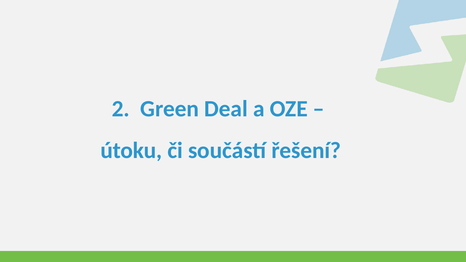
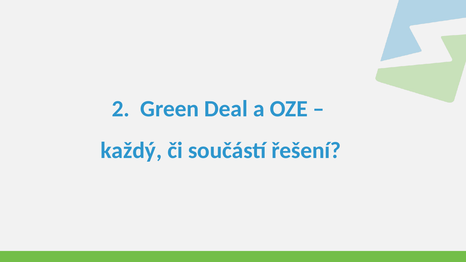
útoku: útoku -> každý (131, 151)
